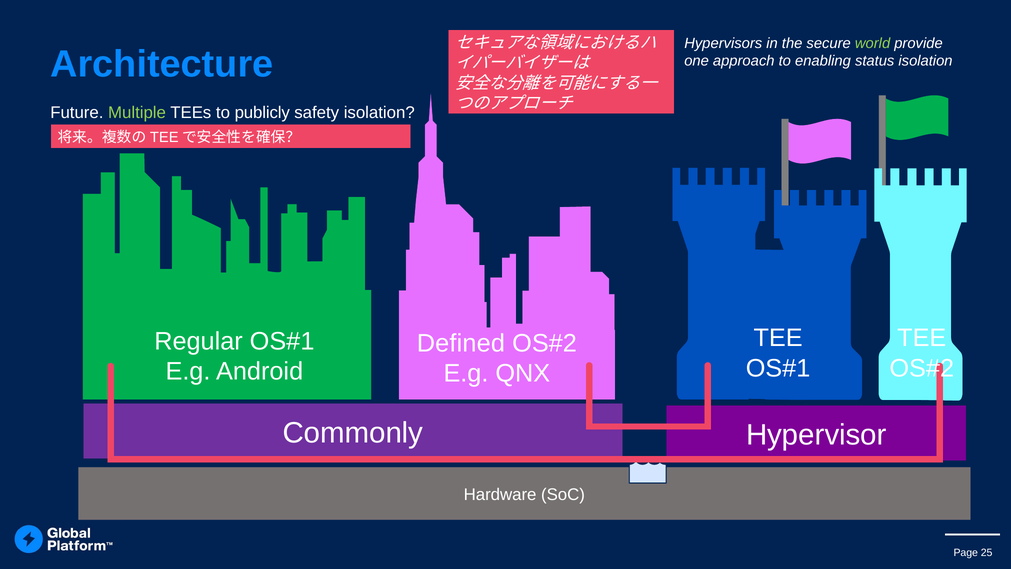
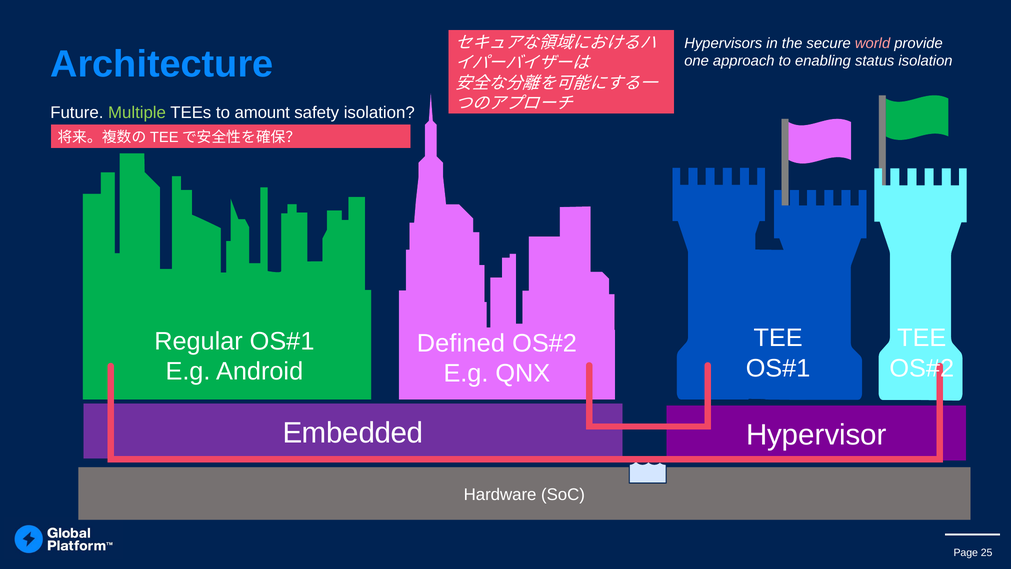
world colour: light green -> pink (873, 43)
publicly: publicly -> amount (262, 113)
Commonly: Commonly -> Embedded (353, 433)
